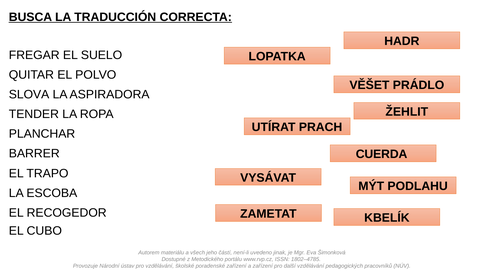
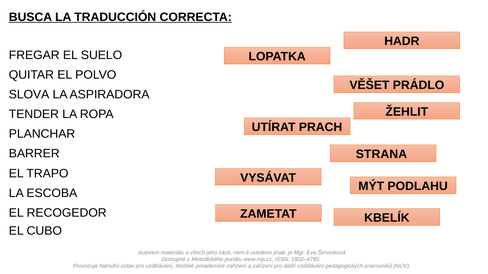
CUERDA: CUERDA -> STRANA (381, 154)
